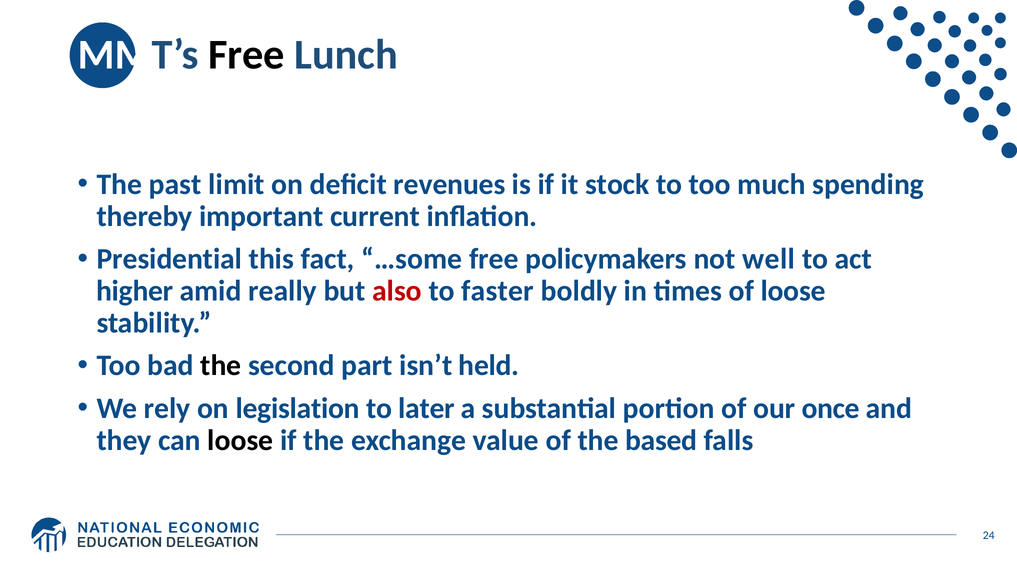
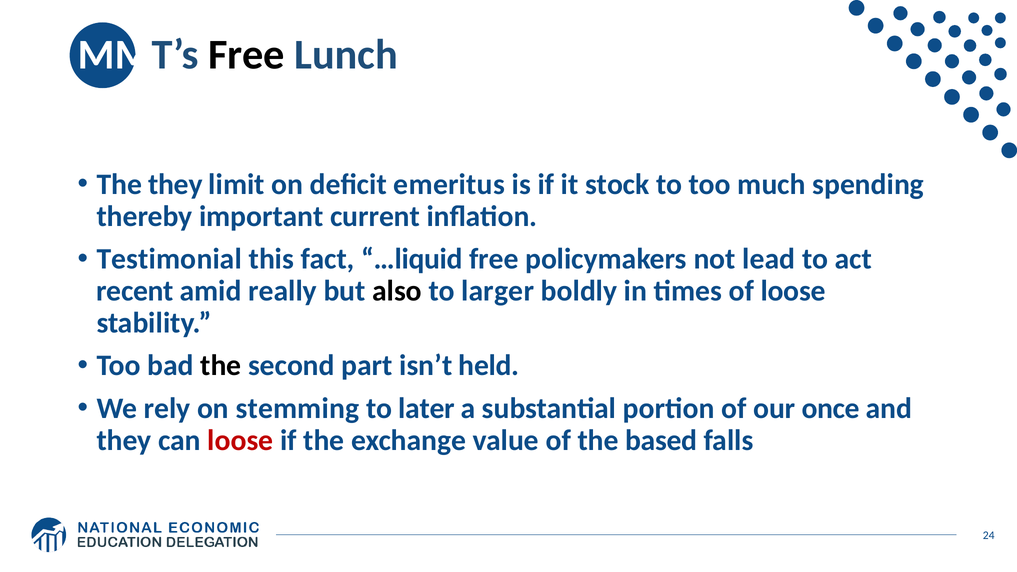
The past: past -> they (175, 184)
revenues: revenues -> emeritus (449, 184)
Presidential: Presidential -> Testimonial (169, 259)
…some: …some -> …liquid (412, 259)
well: well -> lead (769, 259)
higher: higher -> recent (135, 291)
also colour: red -> black (397, 291)
faster: faster -> larger (498, 291)
legislation: legislation -> stemming (297, 408)
loose colour: black -> red (240, 440)
